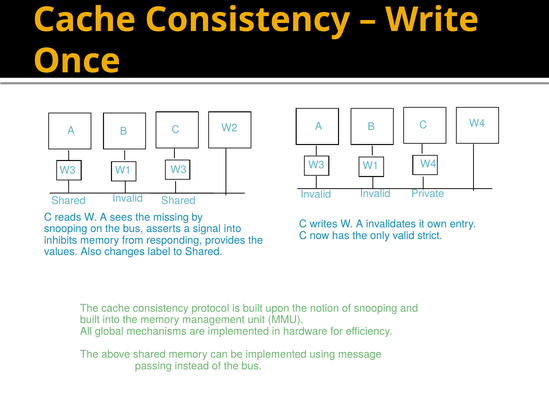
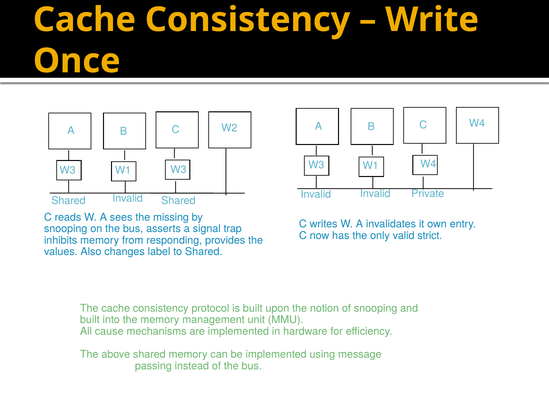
signal into: into -> trap (233, 229)
global: global -> cause (109, 331)
